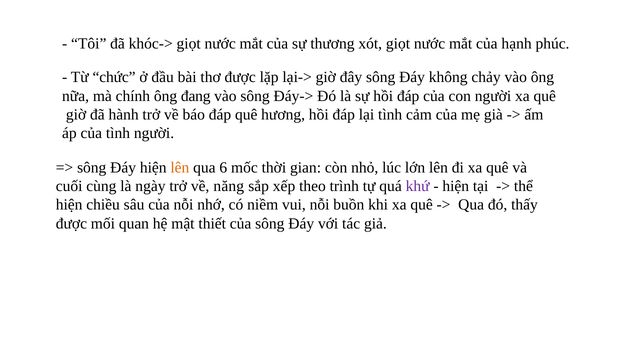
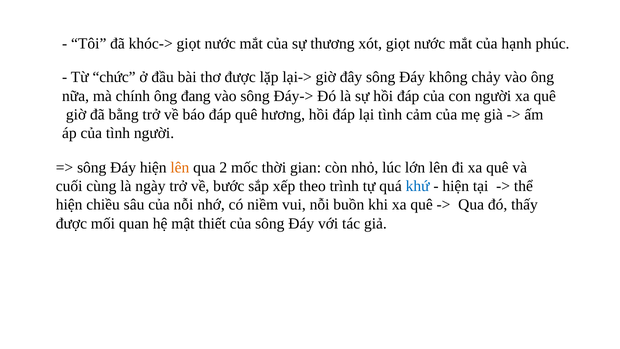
hành: hành -> bằng (124, 114)
6: 6 -> 2 (223, 168)
năng: năng -> bước (229, 186)
khứ colour: purple -> blue (418, 186)
